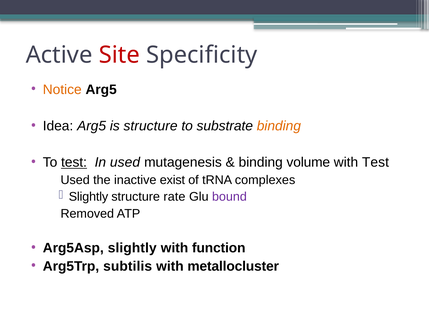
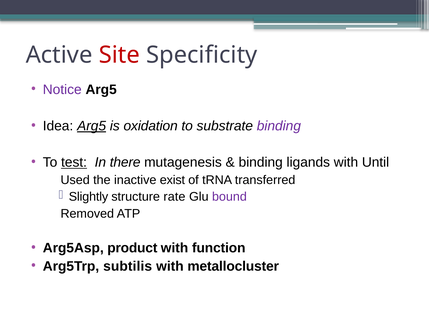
Notice colour: orange -> purple (62, 89)
Arg5 underline: none -> present (92, 126)
is structure: structure -> oxidation (151, 126)
binding colour: orange -> purple (279, 126)
used: used -> there (125, 162)
volume: volume -> ligands (308, 162)
with Test: Test -> Until (376, 162)
complexes: complexes -> transferred (265, 180)
slightly: slightly -> product (132, 248)
